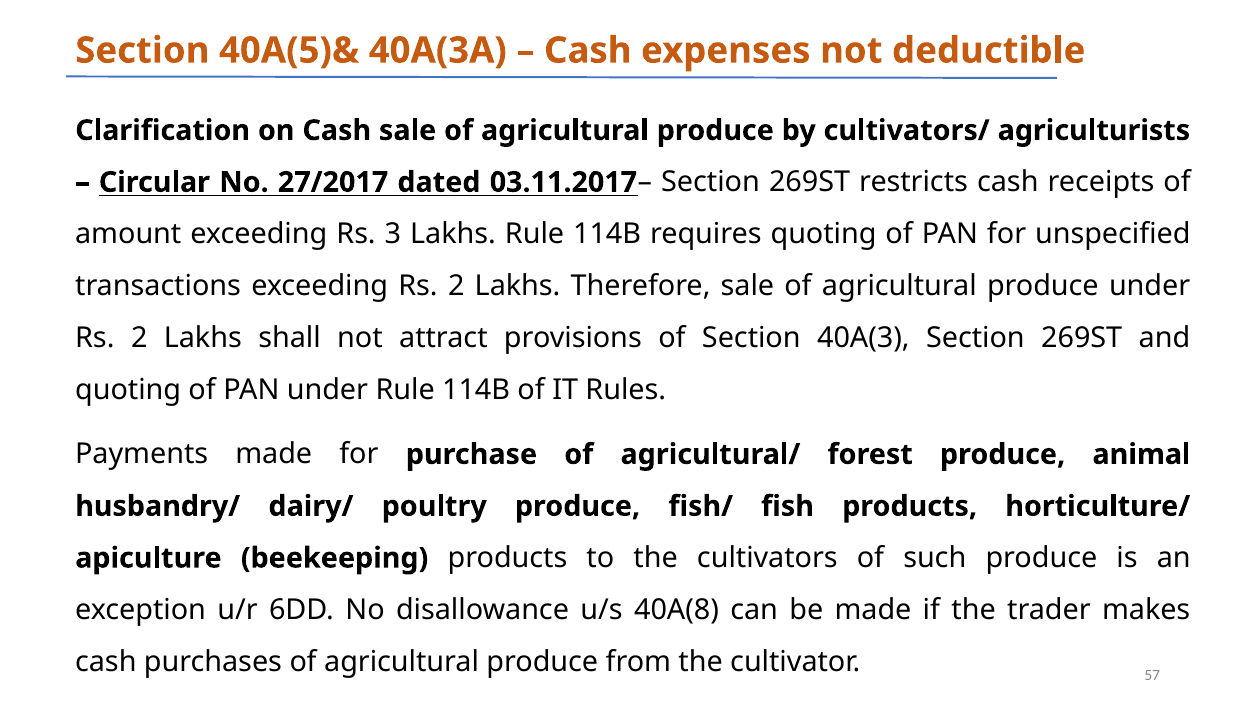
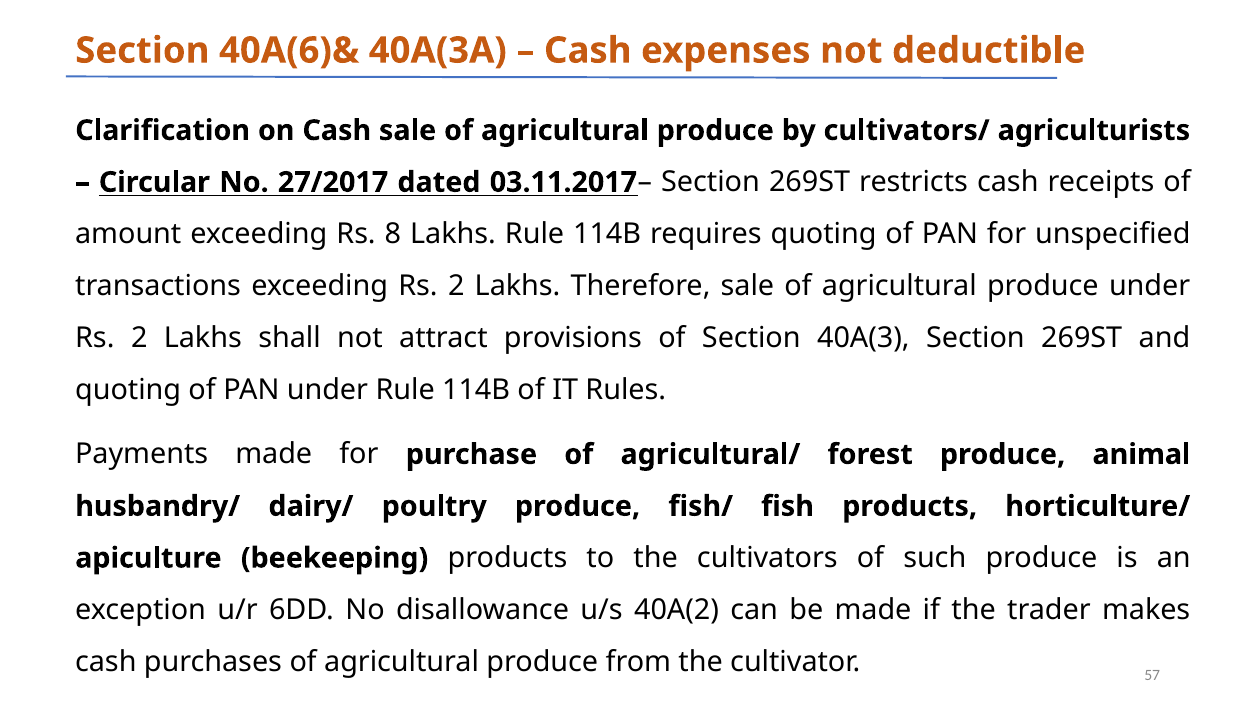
40A(5)&: 40A(5)& -> 40A(6)& (289, 51)
3: 3 -> 8 (393, 234)
40A(8: 40A(8 -> 40A(2 (677, 609)
